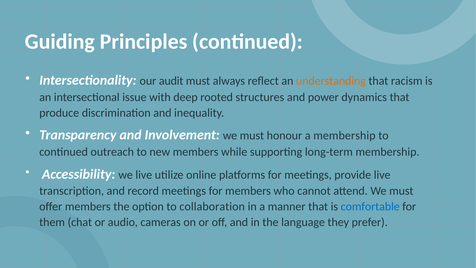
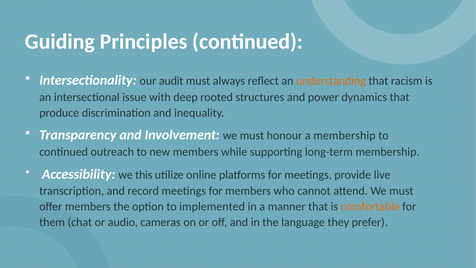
we live: live -> this (144, 175)
collaboration: collaboration -> implemented (212, 206)
comfortable colour: blue -> orange (370, 206)
